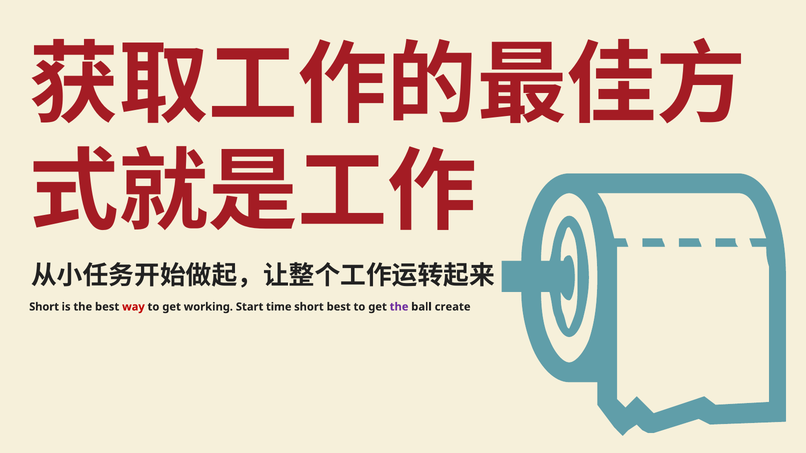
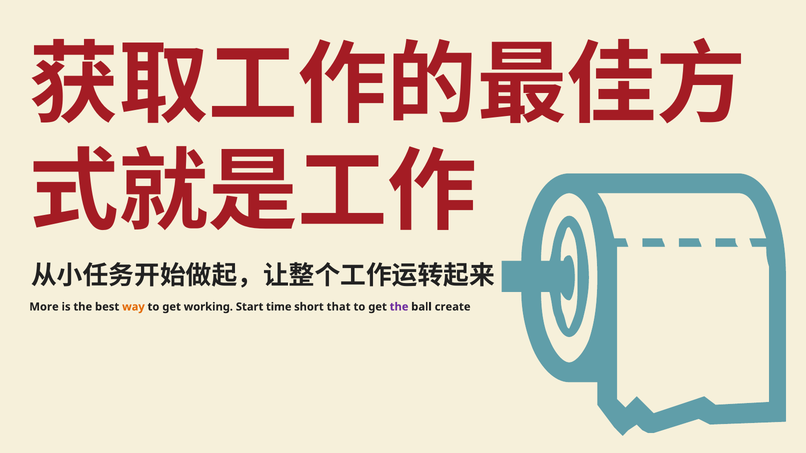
Short: Short -> More (44, 307)
way colour: red -> orange (133, 307)
short best: best -> that (339, 307)
